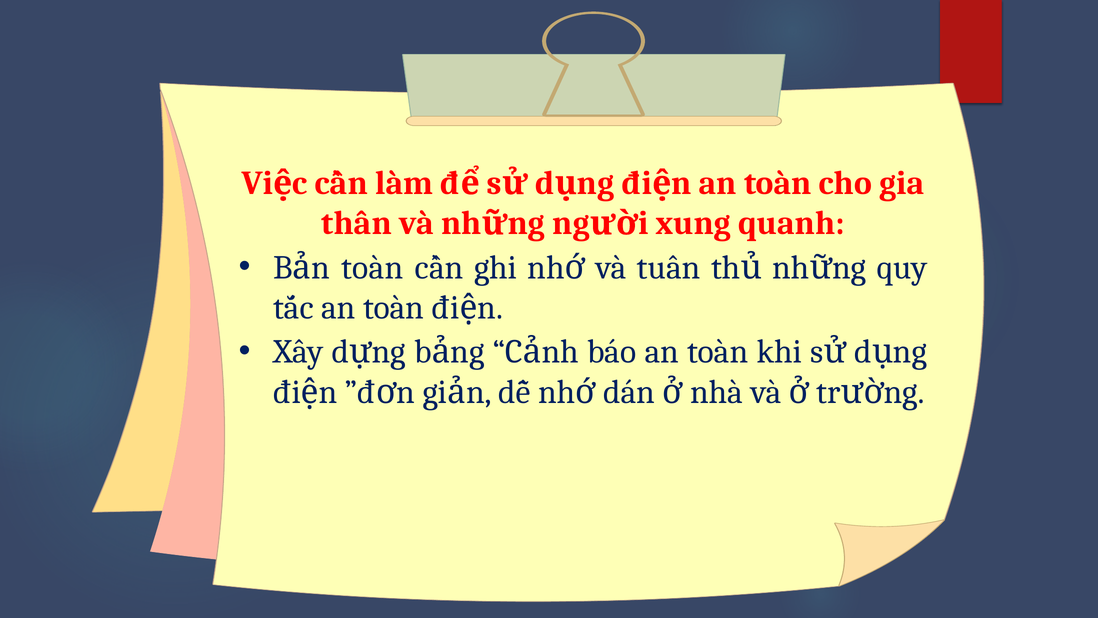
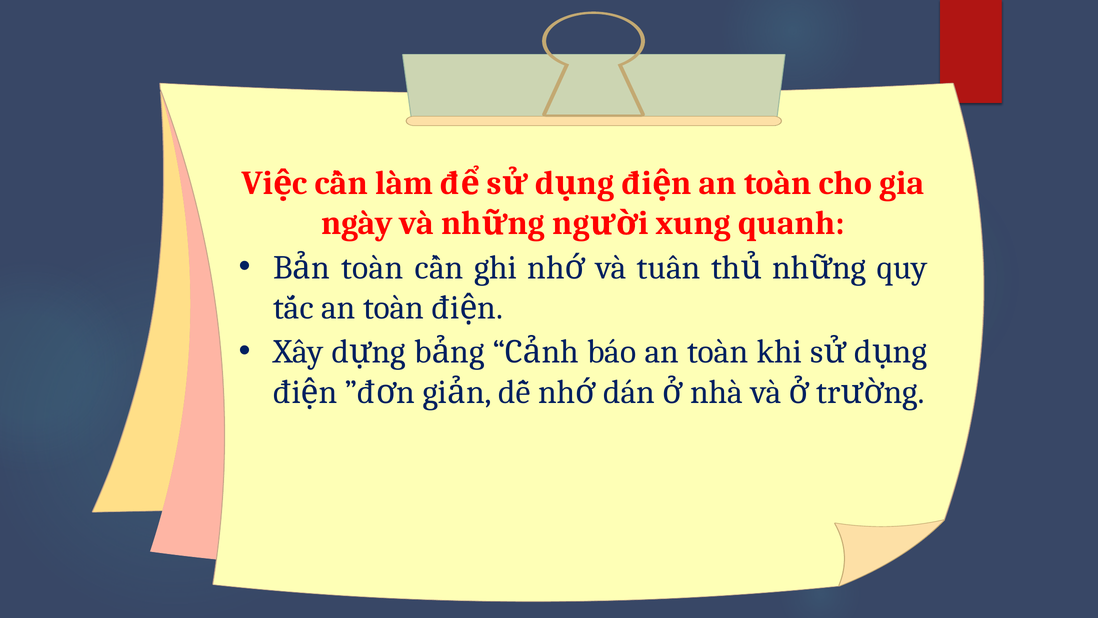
thân: thân -> ngày (357, 223)
